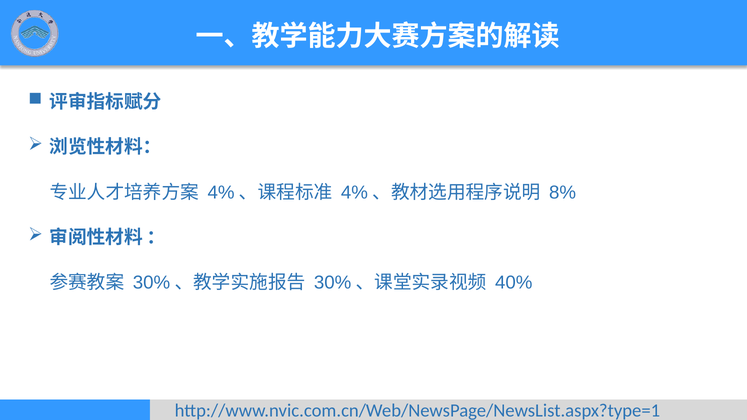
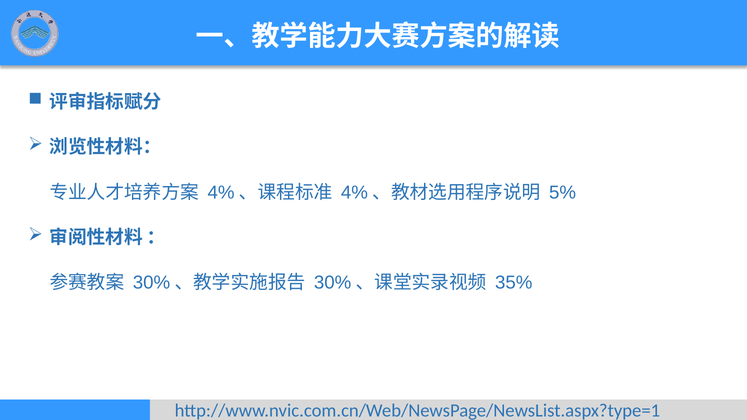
8%: 8% -> 5% (563, 192)
40%: 40% -> 35% (514, 283)
